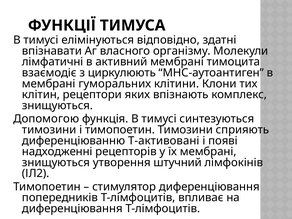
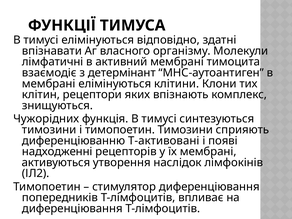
циркулюють: циркулюють -> детермінант (122, 73)
мембрані гуморальних: гуморальних -> елімінуються (115, 84)
Допомогою: Допомогою -> Чужорідних (46, 119)
знищуються: знищуються -> активуються (56, 162)
штучний: штучний -> наслідок (178, 162)
